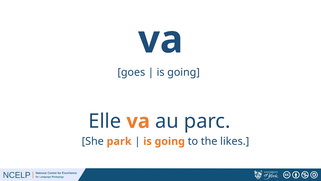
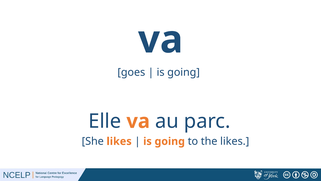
She park: park -> likes (119, 141)
